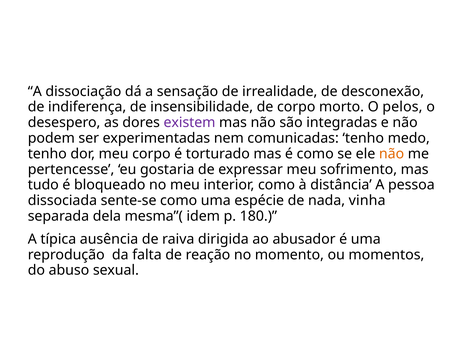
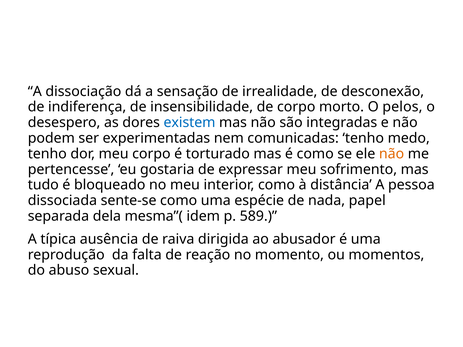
existem colour: purple -> blue (189, 123)
vinha: vinha -> papel (367, 201)
180: 180 -> 589 (258, 216)
